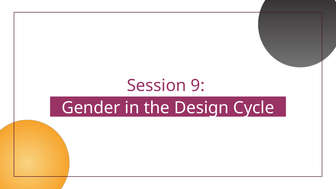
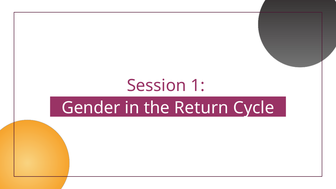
9: 9 -> 1 (198, 86)
Design: Design -> Return (201, 108)
